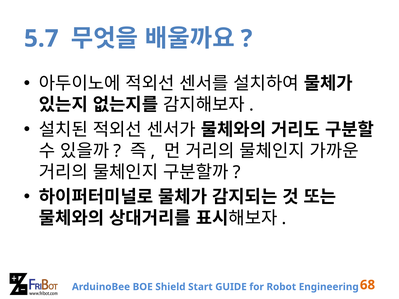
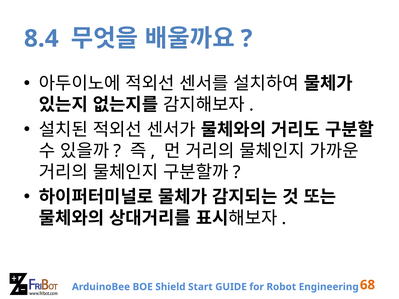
5.7: 5.7 -> 8.4 (41, 39)
